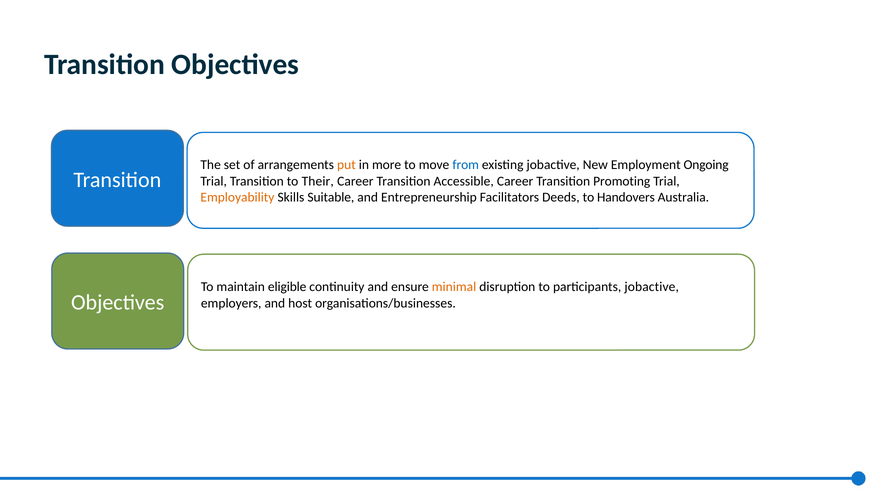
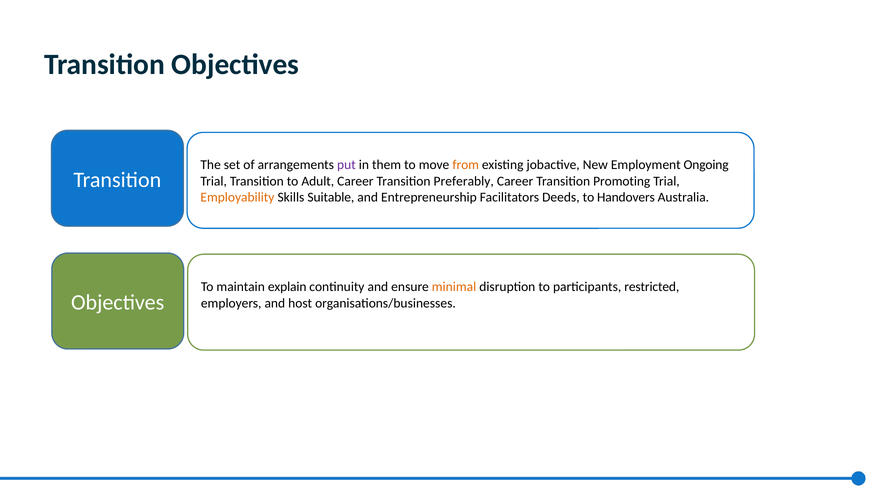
put colour: orange -> purple (346, 165)
more: more -> them (387, 165)
from colour: blue -> orange (466, 165)
Their: Their -> Adult (318, 181)
Accessible: Accessible -> Preferably (464, 181)
eligible: eligible -> explain (287, 287)
participants jobactive: jobactive -> restricted (652, 287)
